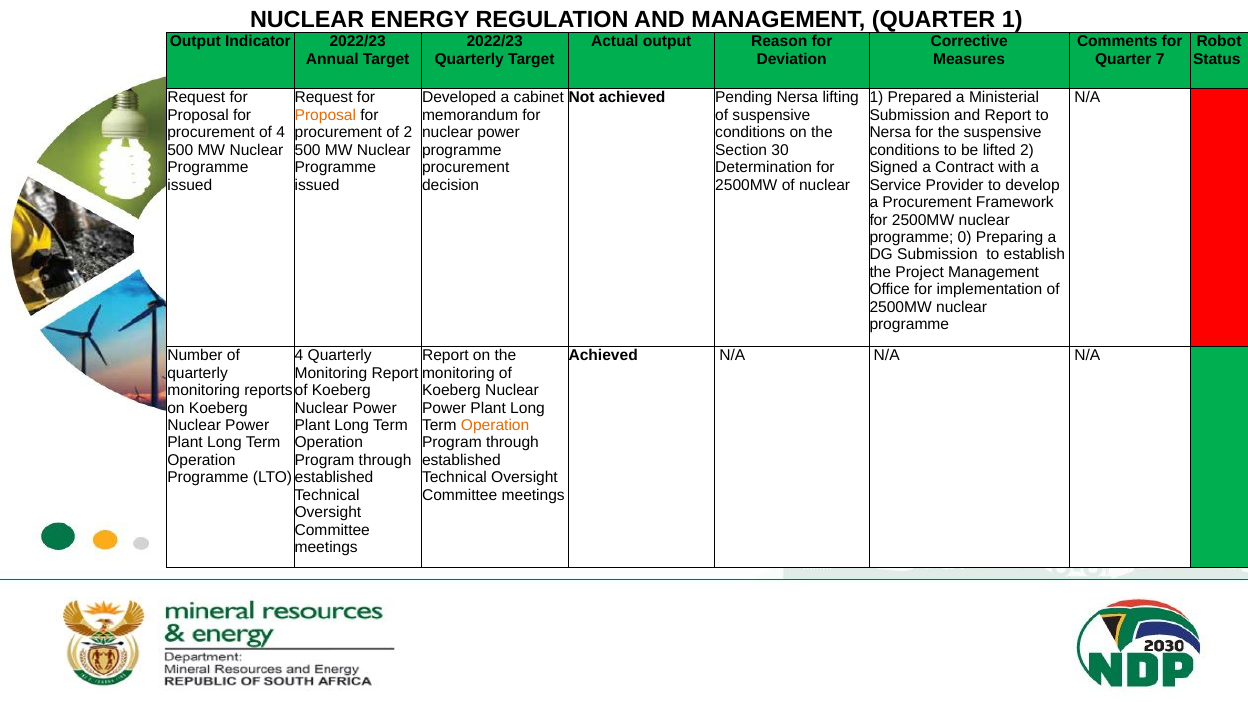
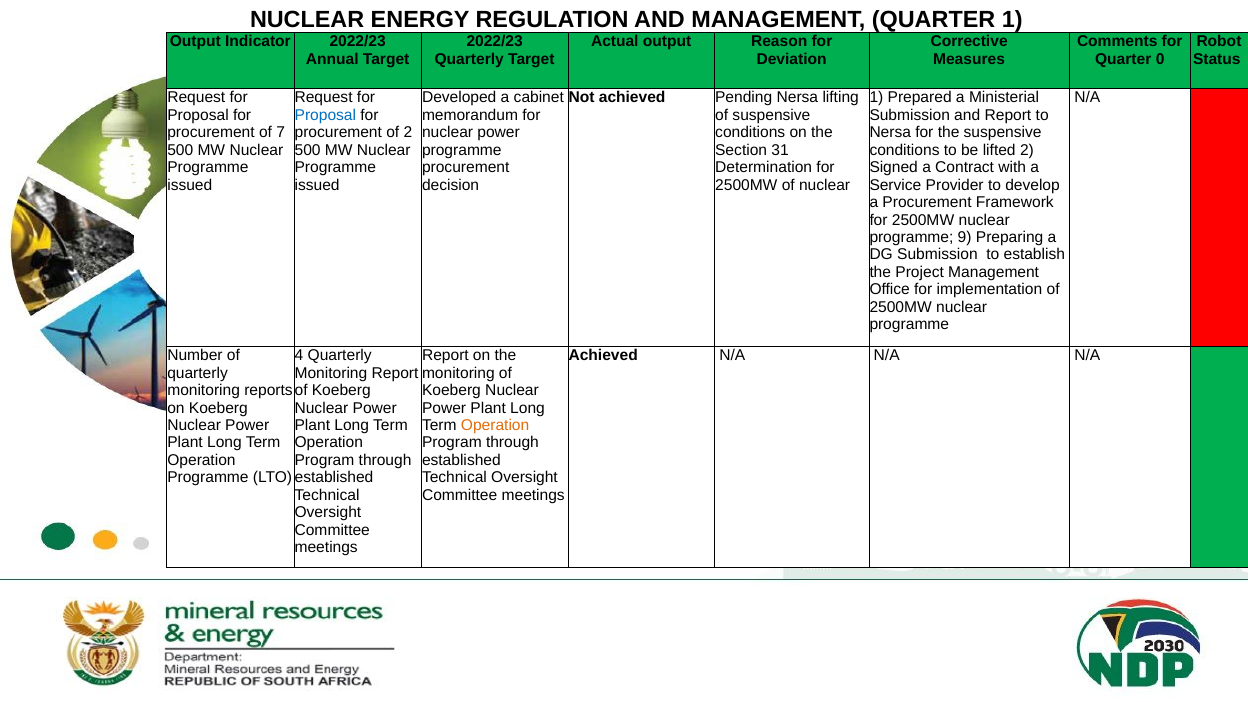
7: 7 -> 0 (1160, 59)
Proposal colour: orange -> blue (325, 115)
of 4: 4 -> 7 (281, 133)
30: 30 -> 31 (780, 150)
0: 0 -> 9 (965, 237)
